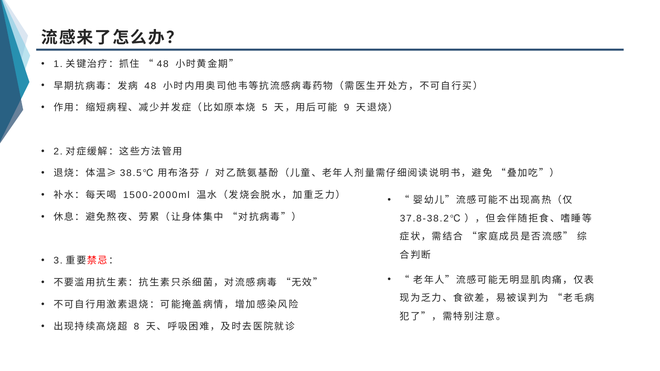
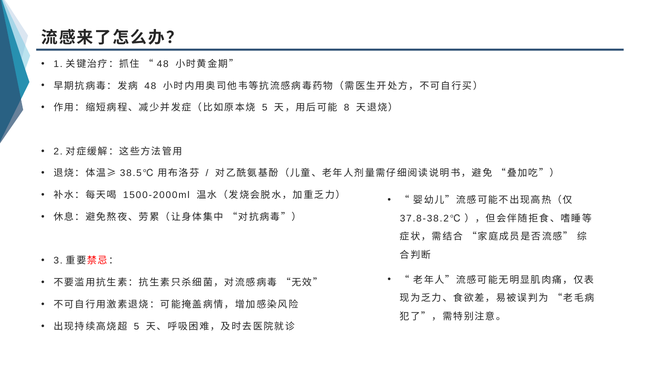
9: 9 -> 8 (347, 108)
8: 8 -> 5 (136, 327)
